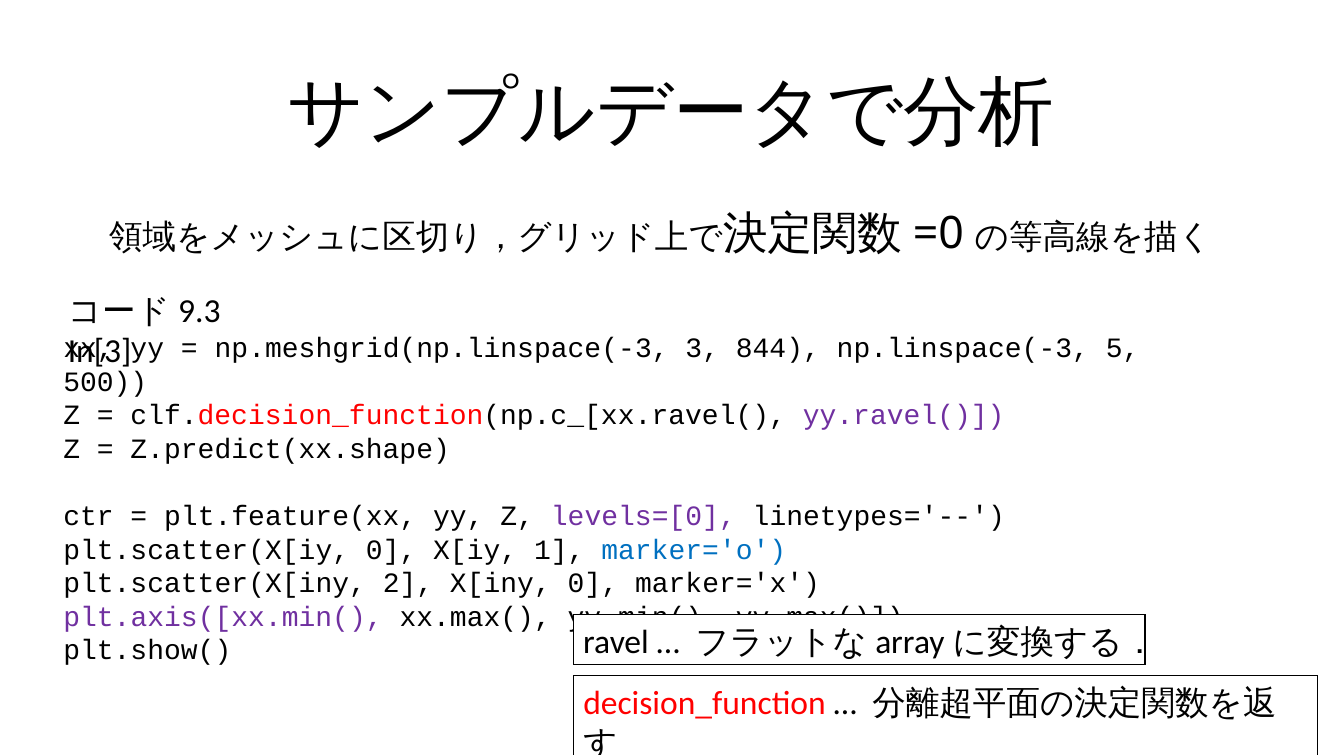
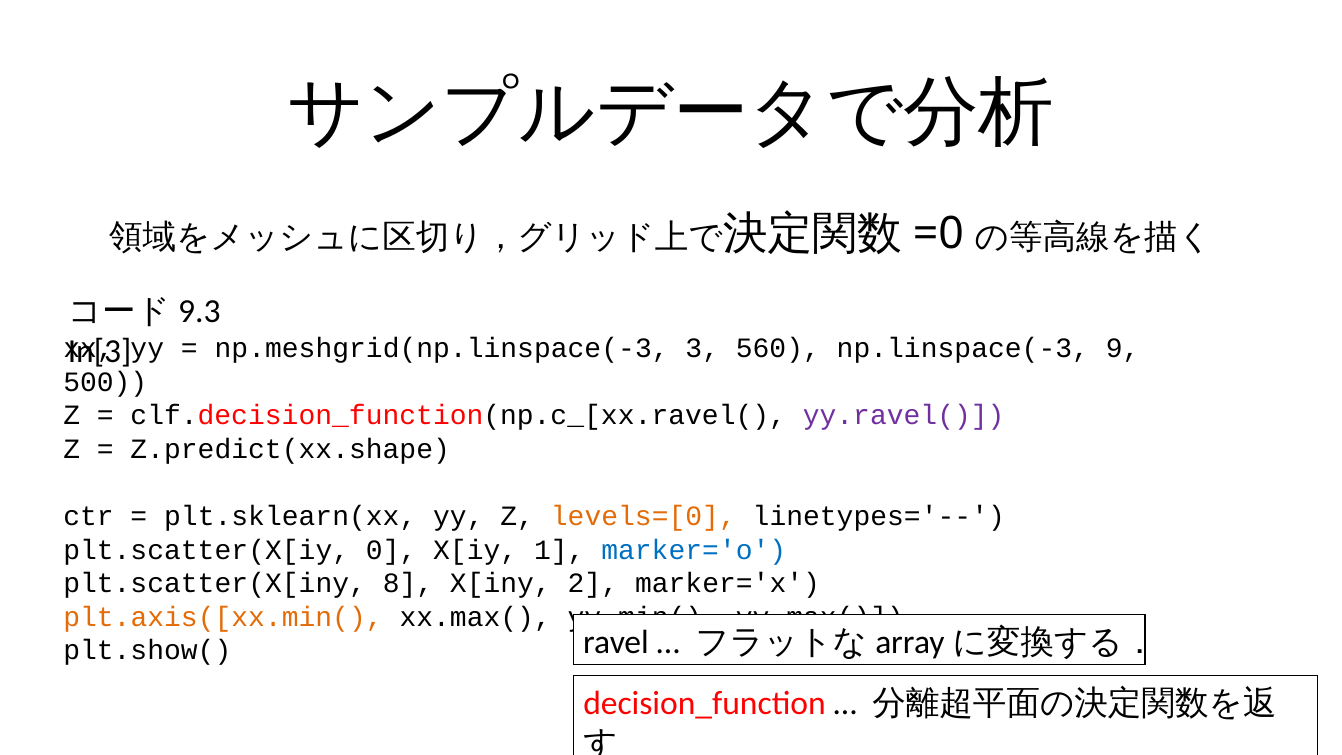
844: 844 -> 560 (778, 348)
5: 5 -> 9 (1123, 348)
plt.feature(xx: plt.feature(xx -> plt.sklearn(xx (290, 516)
levels=[0 colour: purple -> orange (643, 516)
2: 2 -> 8 (408, 583)
X[iny 0: 0 -> 2 (593, 583)
plt.axis([xx.min( colour: purple -> orange (223, 617)
